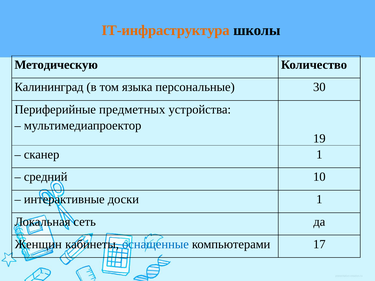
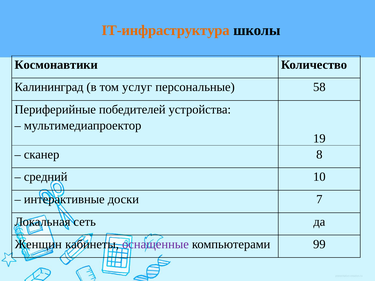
Методическую: Методическую -> Космонавтики (56, 65)
языка: языка -> услуг (137, 87)
30: 30 -> 58 (319, 87)
предметных: предметных -> победителей (132, 110)
сканер 1: 1 -> 8 (319, 155)
доски 1: 1 -> 7 (319, 199)
оснащенные colour: blue -> purple (155, 244)
17: 17 -> 99 (319, 244)
